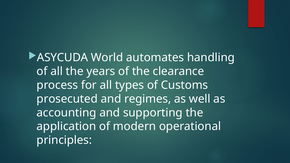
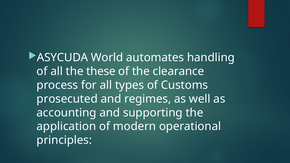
years: years -> these (101, 71)
